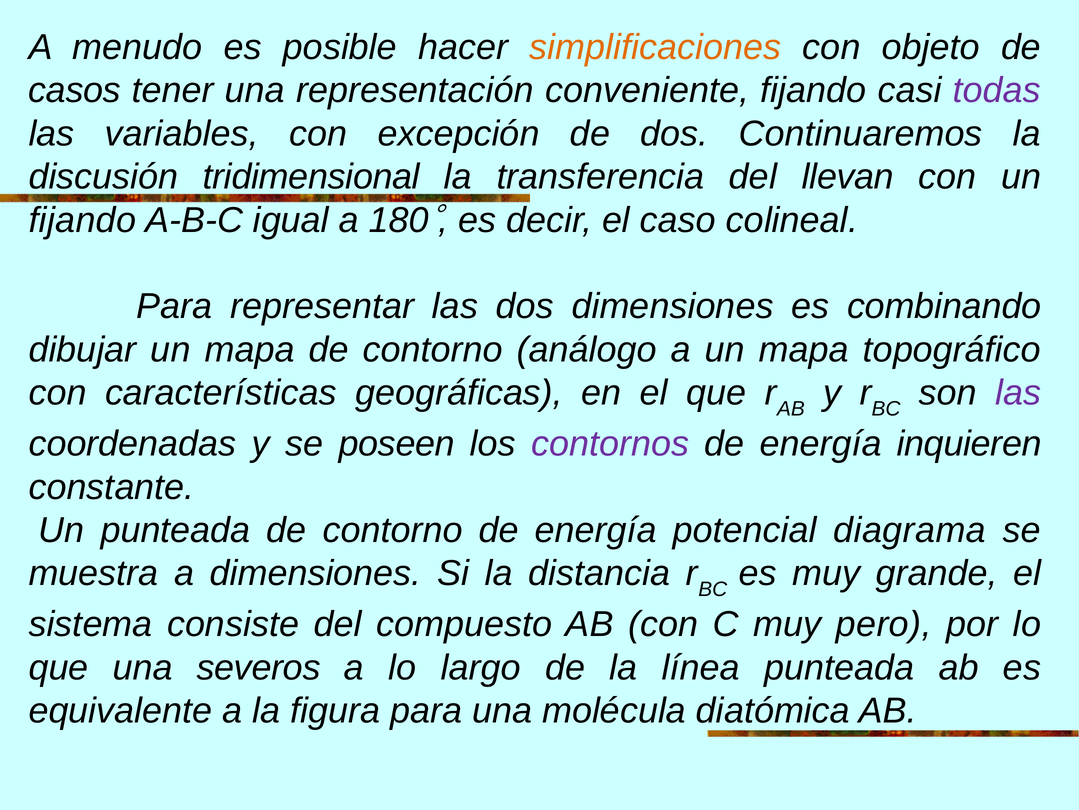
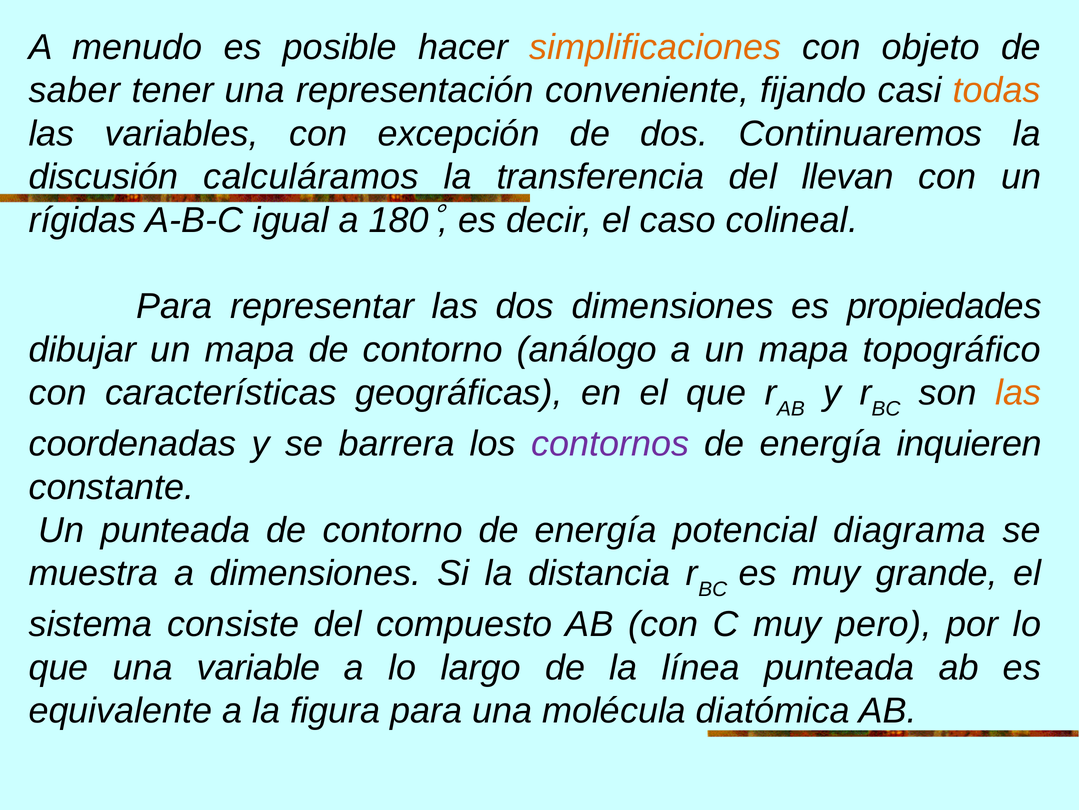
casos: casos -> saber (74, 91)
todas colour: purple -> orange (997, 91)
tridimensional: tridimensional -> calculáramos (311, 177)
fijando: fijando -> rígidas (83, 220)
combinando: combinando -> propiedades (944, 306)
las colour: purple -> orange (1018, 393)
poseen: poseen -> barrera (397, 444)
severos: severos -> variable (259, 667)
